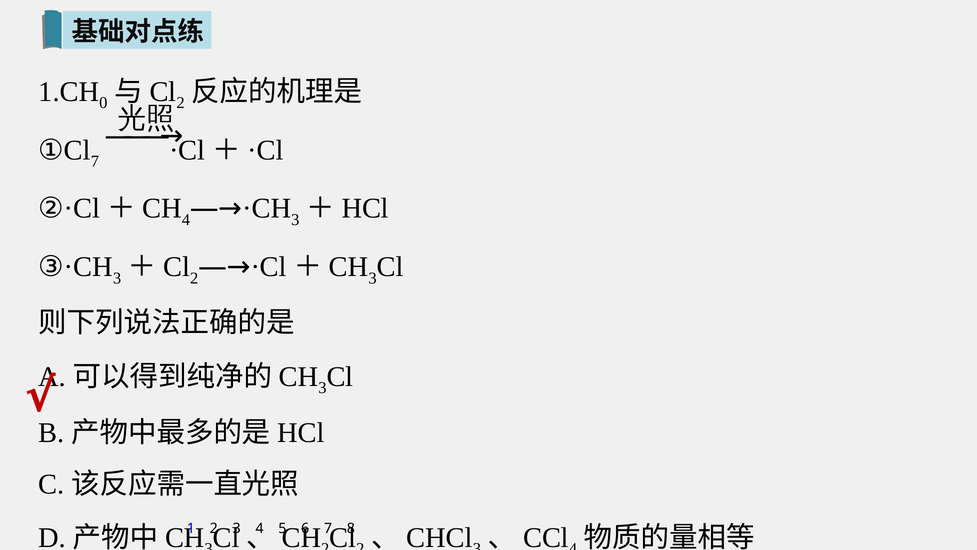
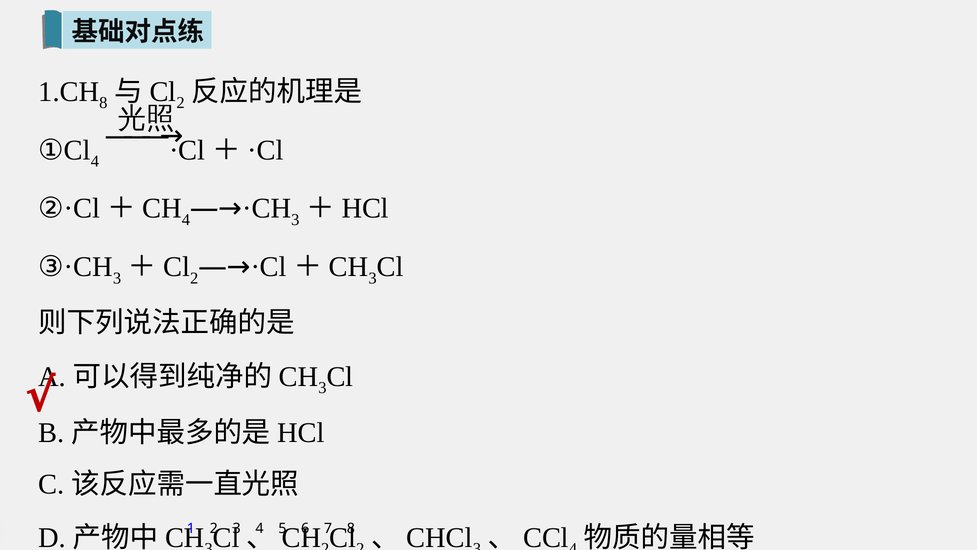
0: 0 -> 8 (103, 103)
7: 7 -> 4 (95, 161)
